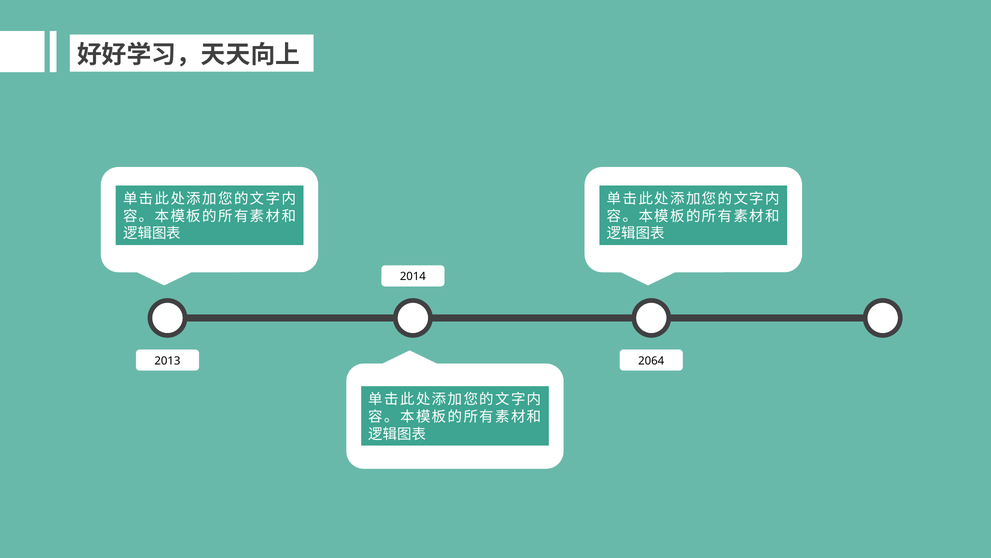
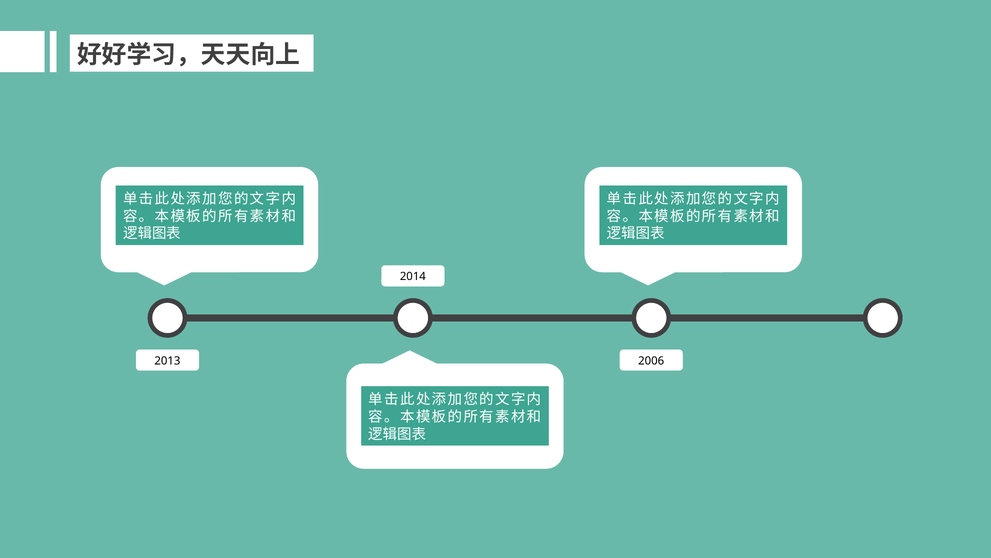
2064: 2064 -> 2006 (651, 360)
